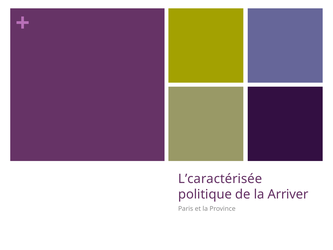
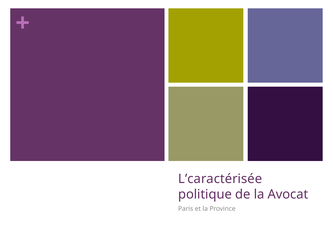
Arriver: Arriver -> Avocat (288, 194)
